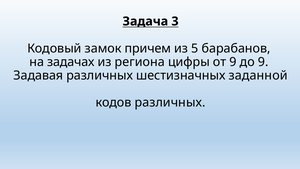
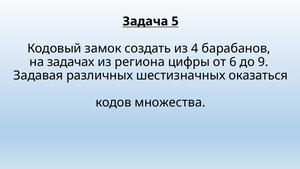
3: 3 -> 5 (175, 21)
причем: причем -> создать (148, 48)
5: 5 -> 4 (195, 48)
от 9: 9 -> 6 (233, 62)
заданной: заданной -> оказаться (258, 75)
кодов различных: различных -> множества (170, 102)
